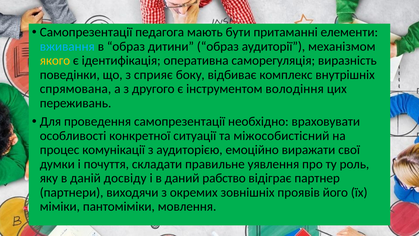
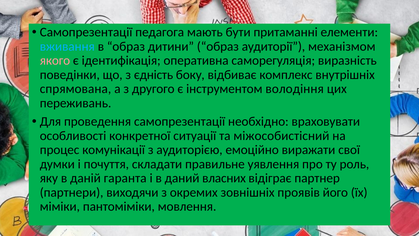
якого colour: yellow -> pink (55, 60)
сприяє: сприяє -> єдність (154, 75)
досвіду: досвіду -> гаранта (125, 178)
рабство: рабство -> власних (224, 178)
